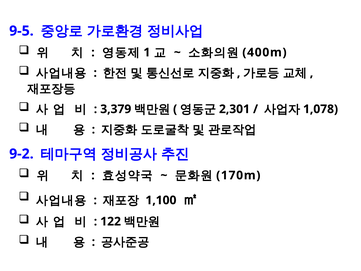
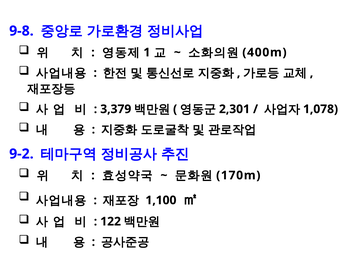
9-5: 9-5 -> 9-8 (21, 31)
